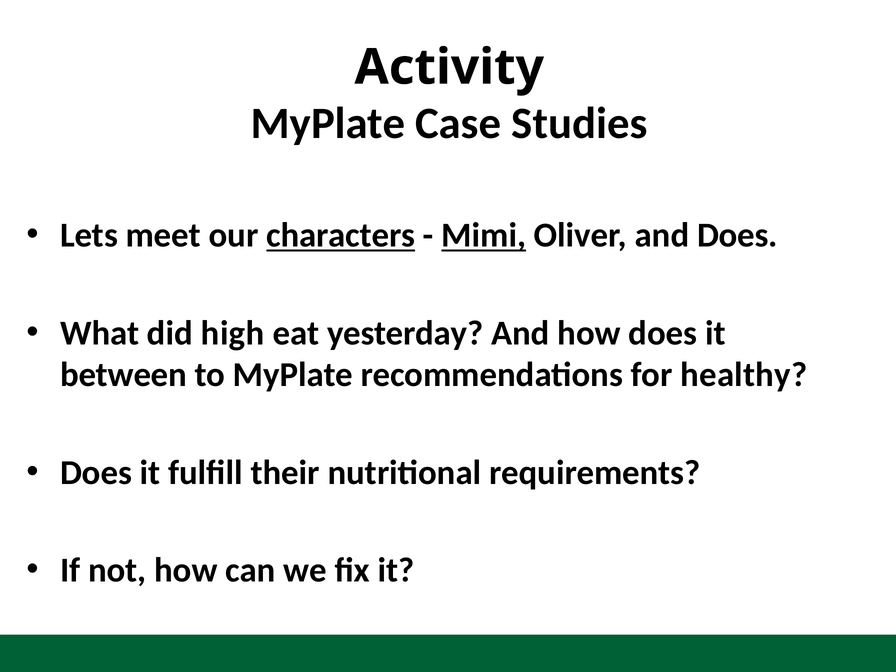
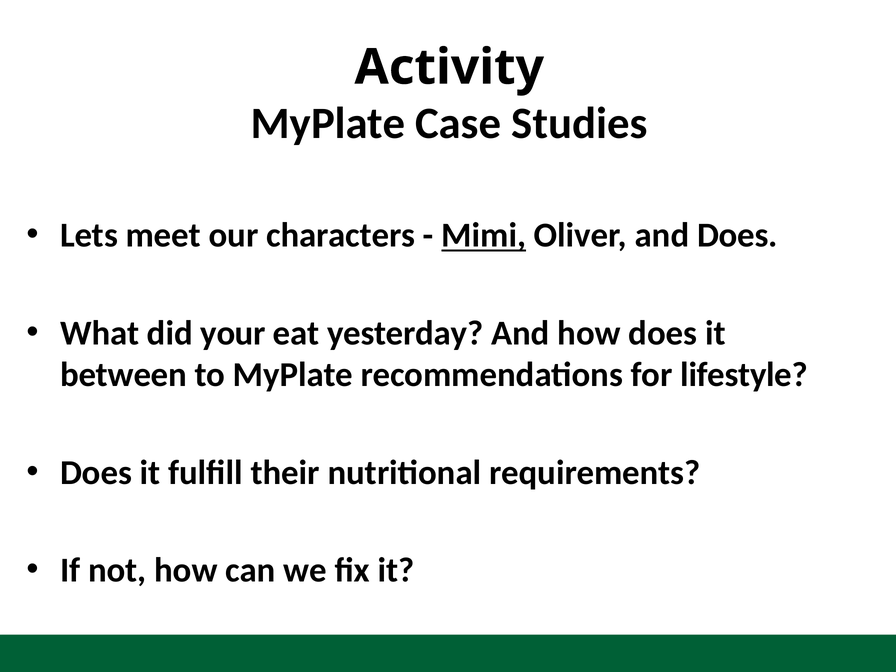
characters underline: present -> none (341, 235)
high: high -> your (233, 333)
healthy: healthy -> lifestyle (744, 375)
